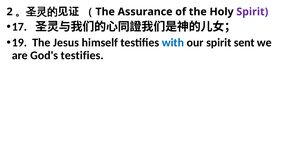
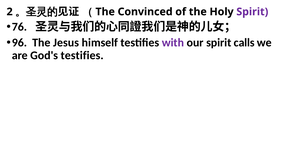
Assurance: Assurance -> Convinced (145, 12)
17: 17 -> 76 (19, 27)
19: 19 -> 96 (19, 43)
with colour: blue -> purple (173, 43)
sent: sent -> calls (244, 43)
